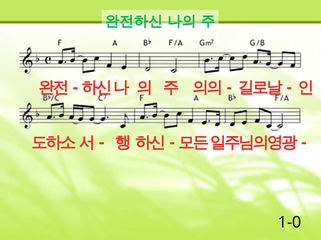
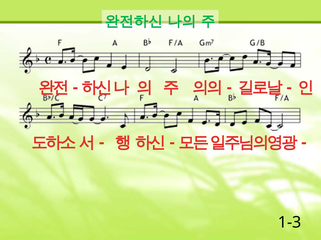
1-0: 1-0 -> 1-3 (290, 223)
